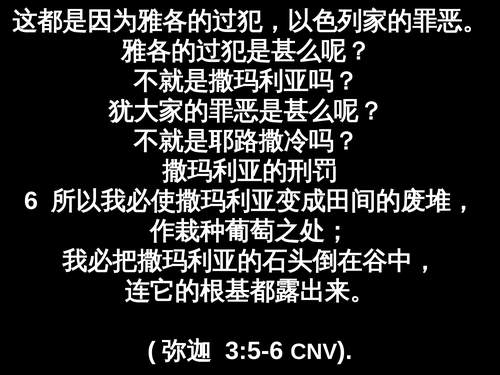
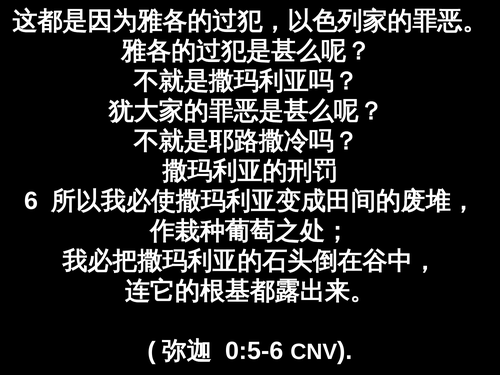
3:5-6: 3:5-6 -> 0:5-6 (254, 351)
